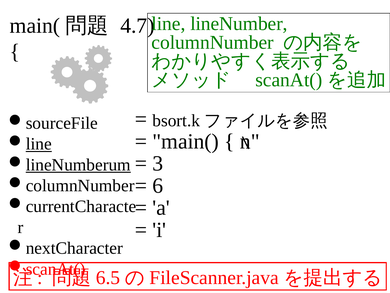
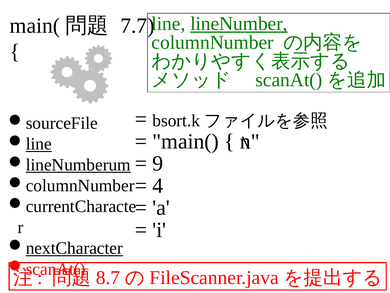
lineNumber underline: none -> present (239, 24)
4.7: 4.7 -> 7.7 (137, 26)
3: 3 -> 9 (158, 163)
6: 6 -> 4 (158, 185)
nextCharacter underline: none -> present (74, 248)
6.5: 6.5 -> 8.7 (108, 277)
